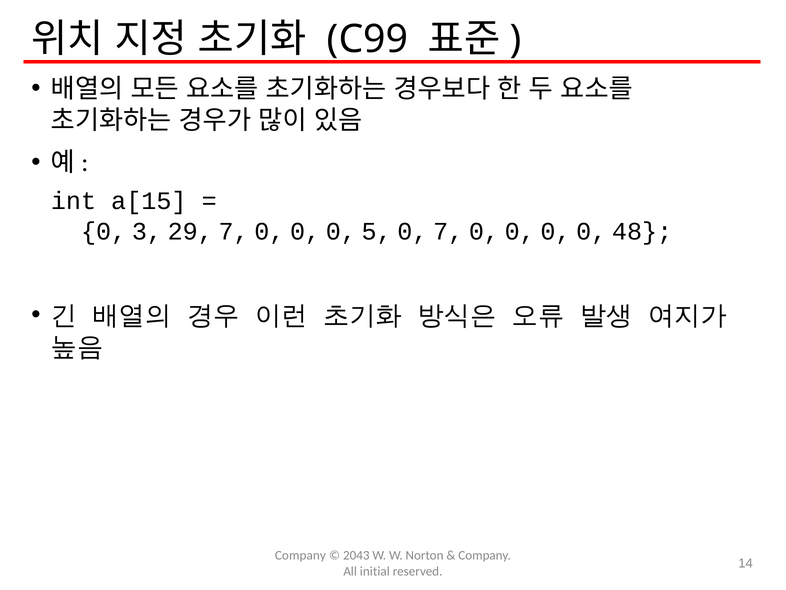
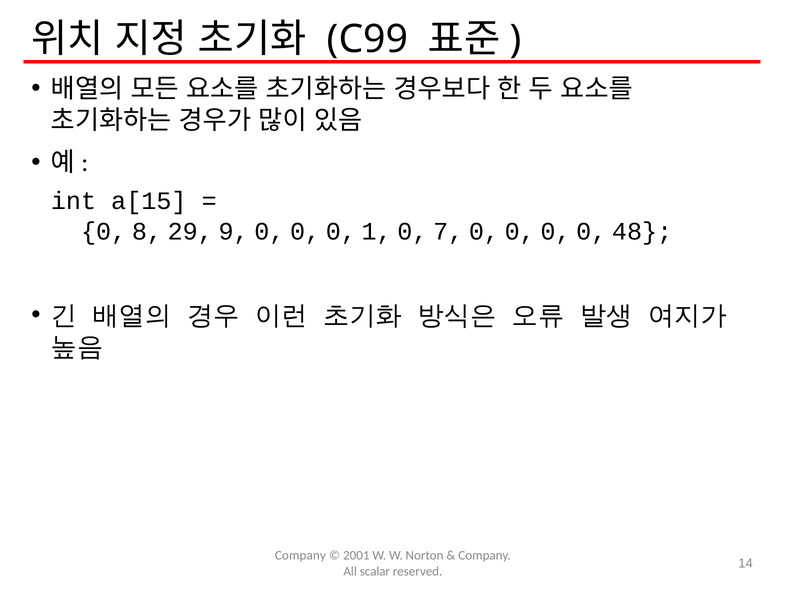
3: 3 -> 8 (147, 231)
29 7: 7 -> 9 (234, 231)
5: 5 -> 1 (377, 231)
2043: 2043 -> 2001 (356, 555)
initial: initial -> scalar (375, 571)
